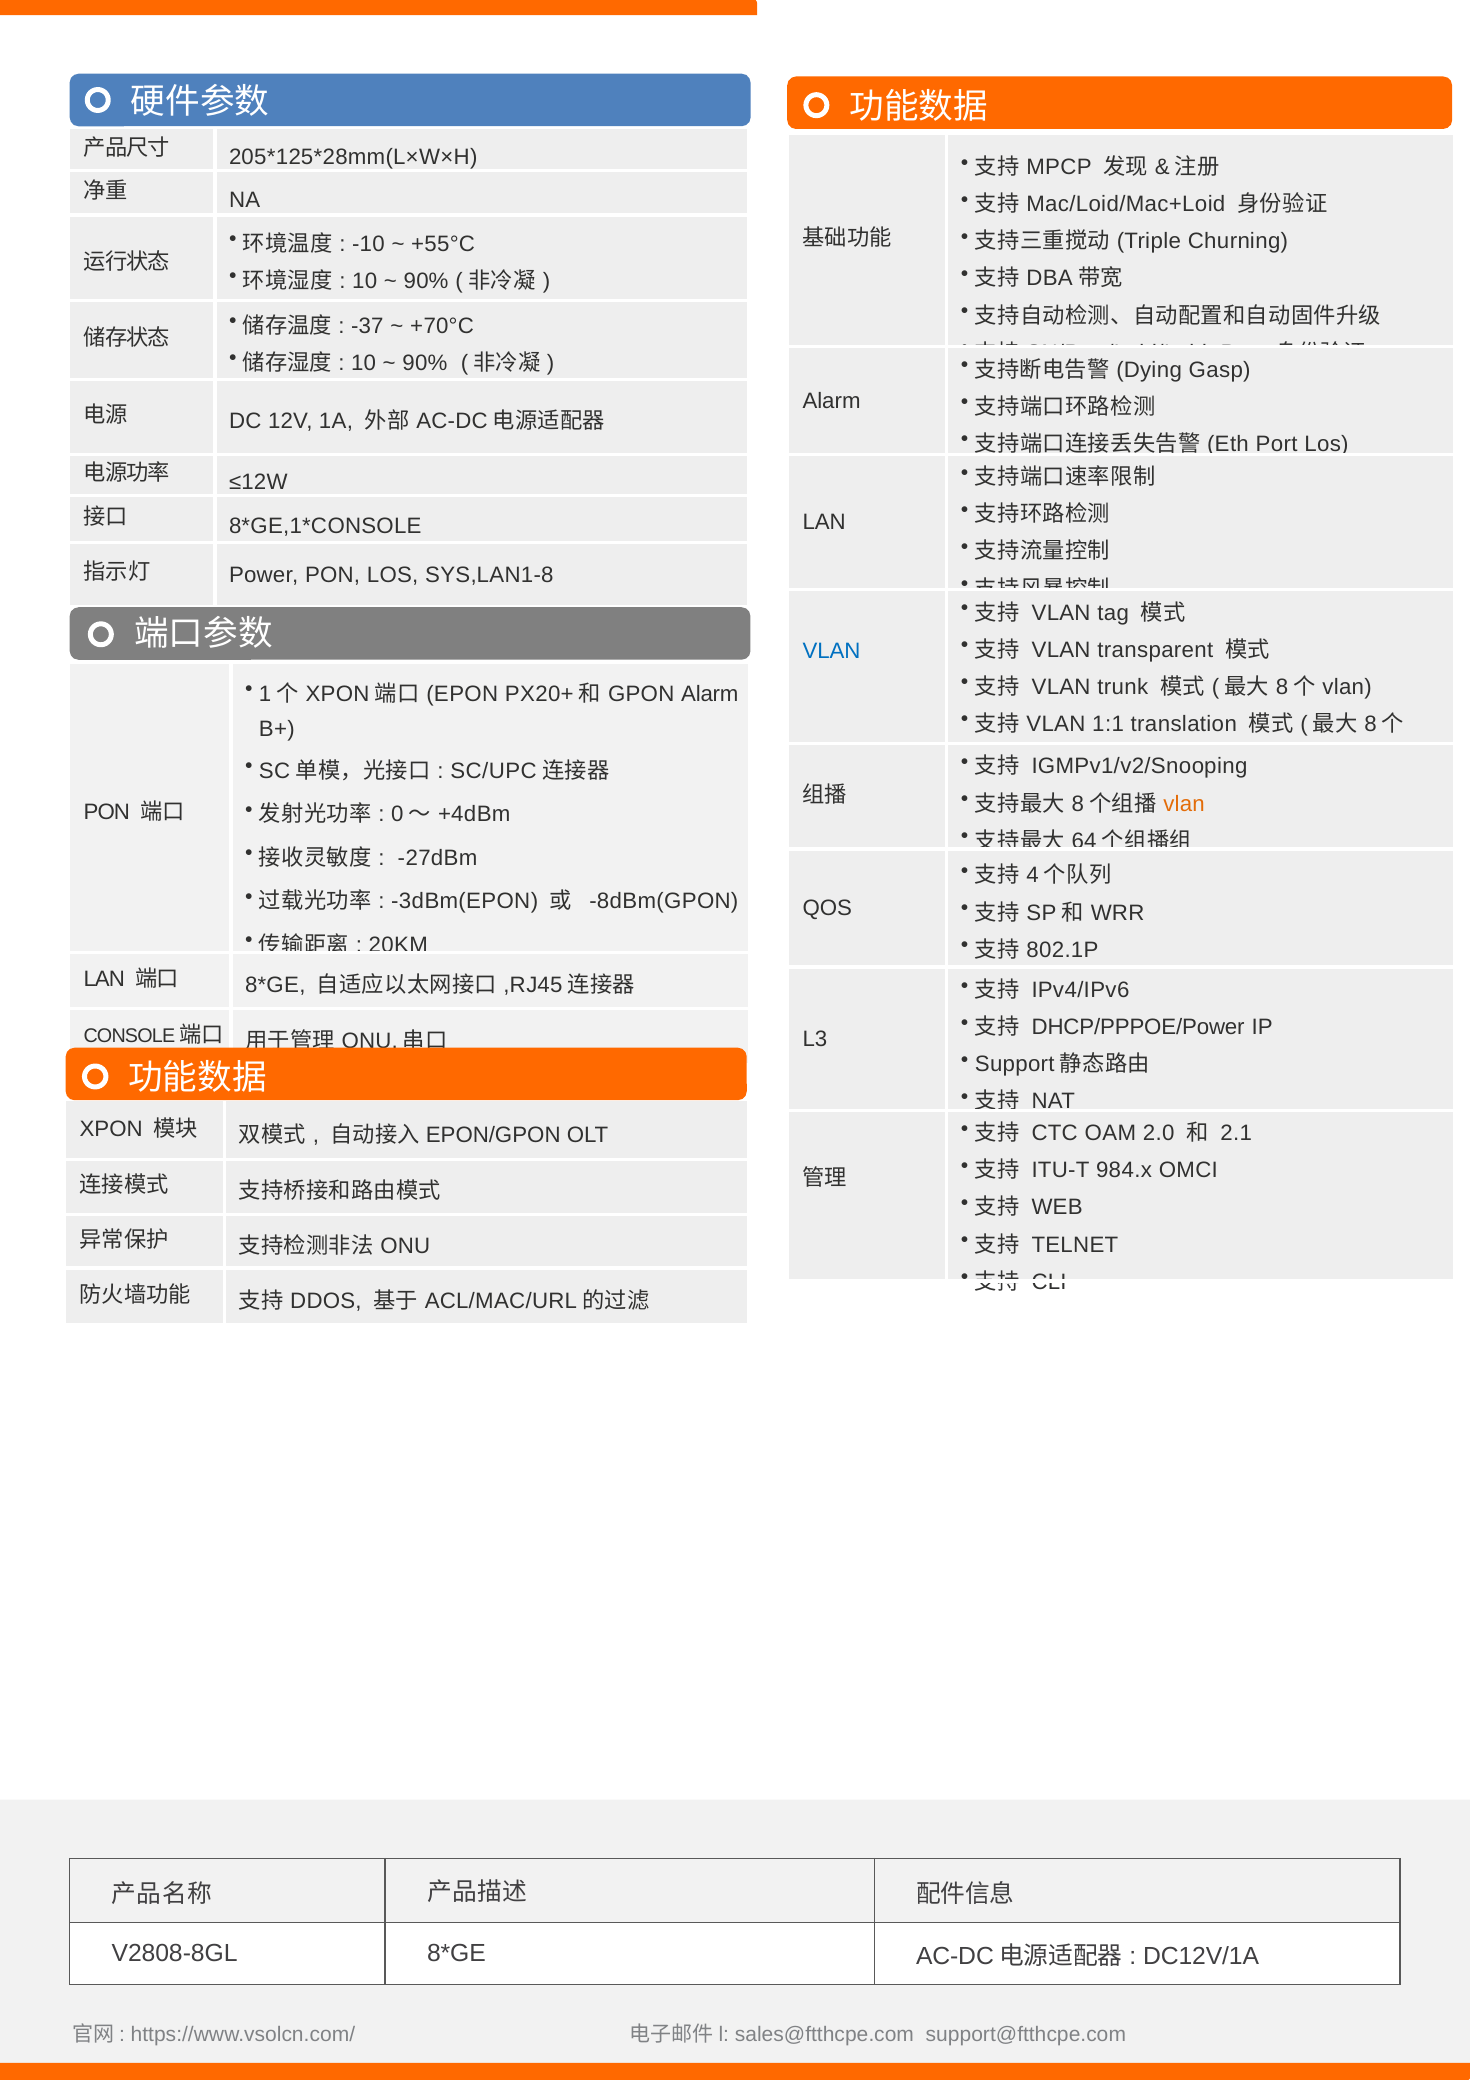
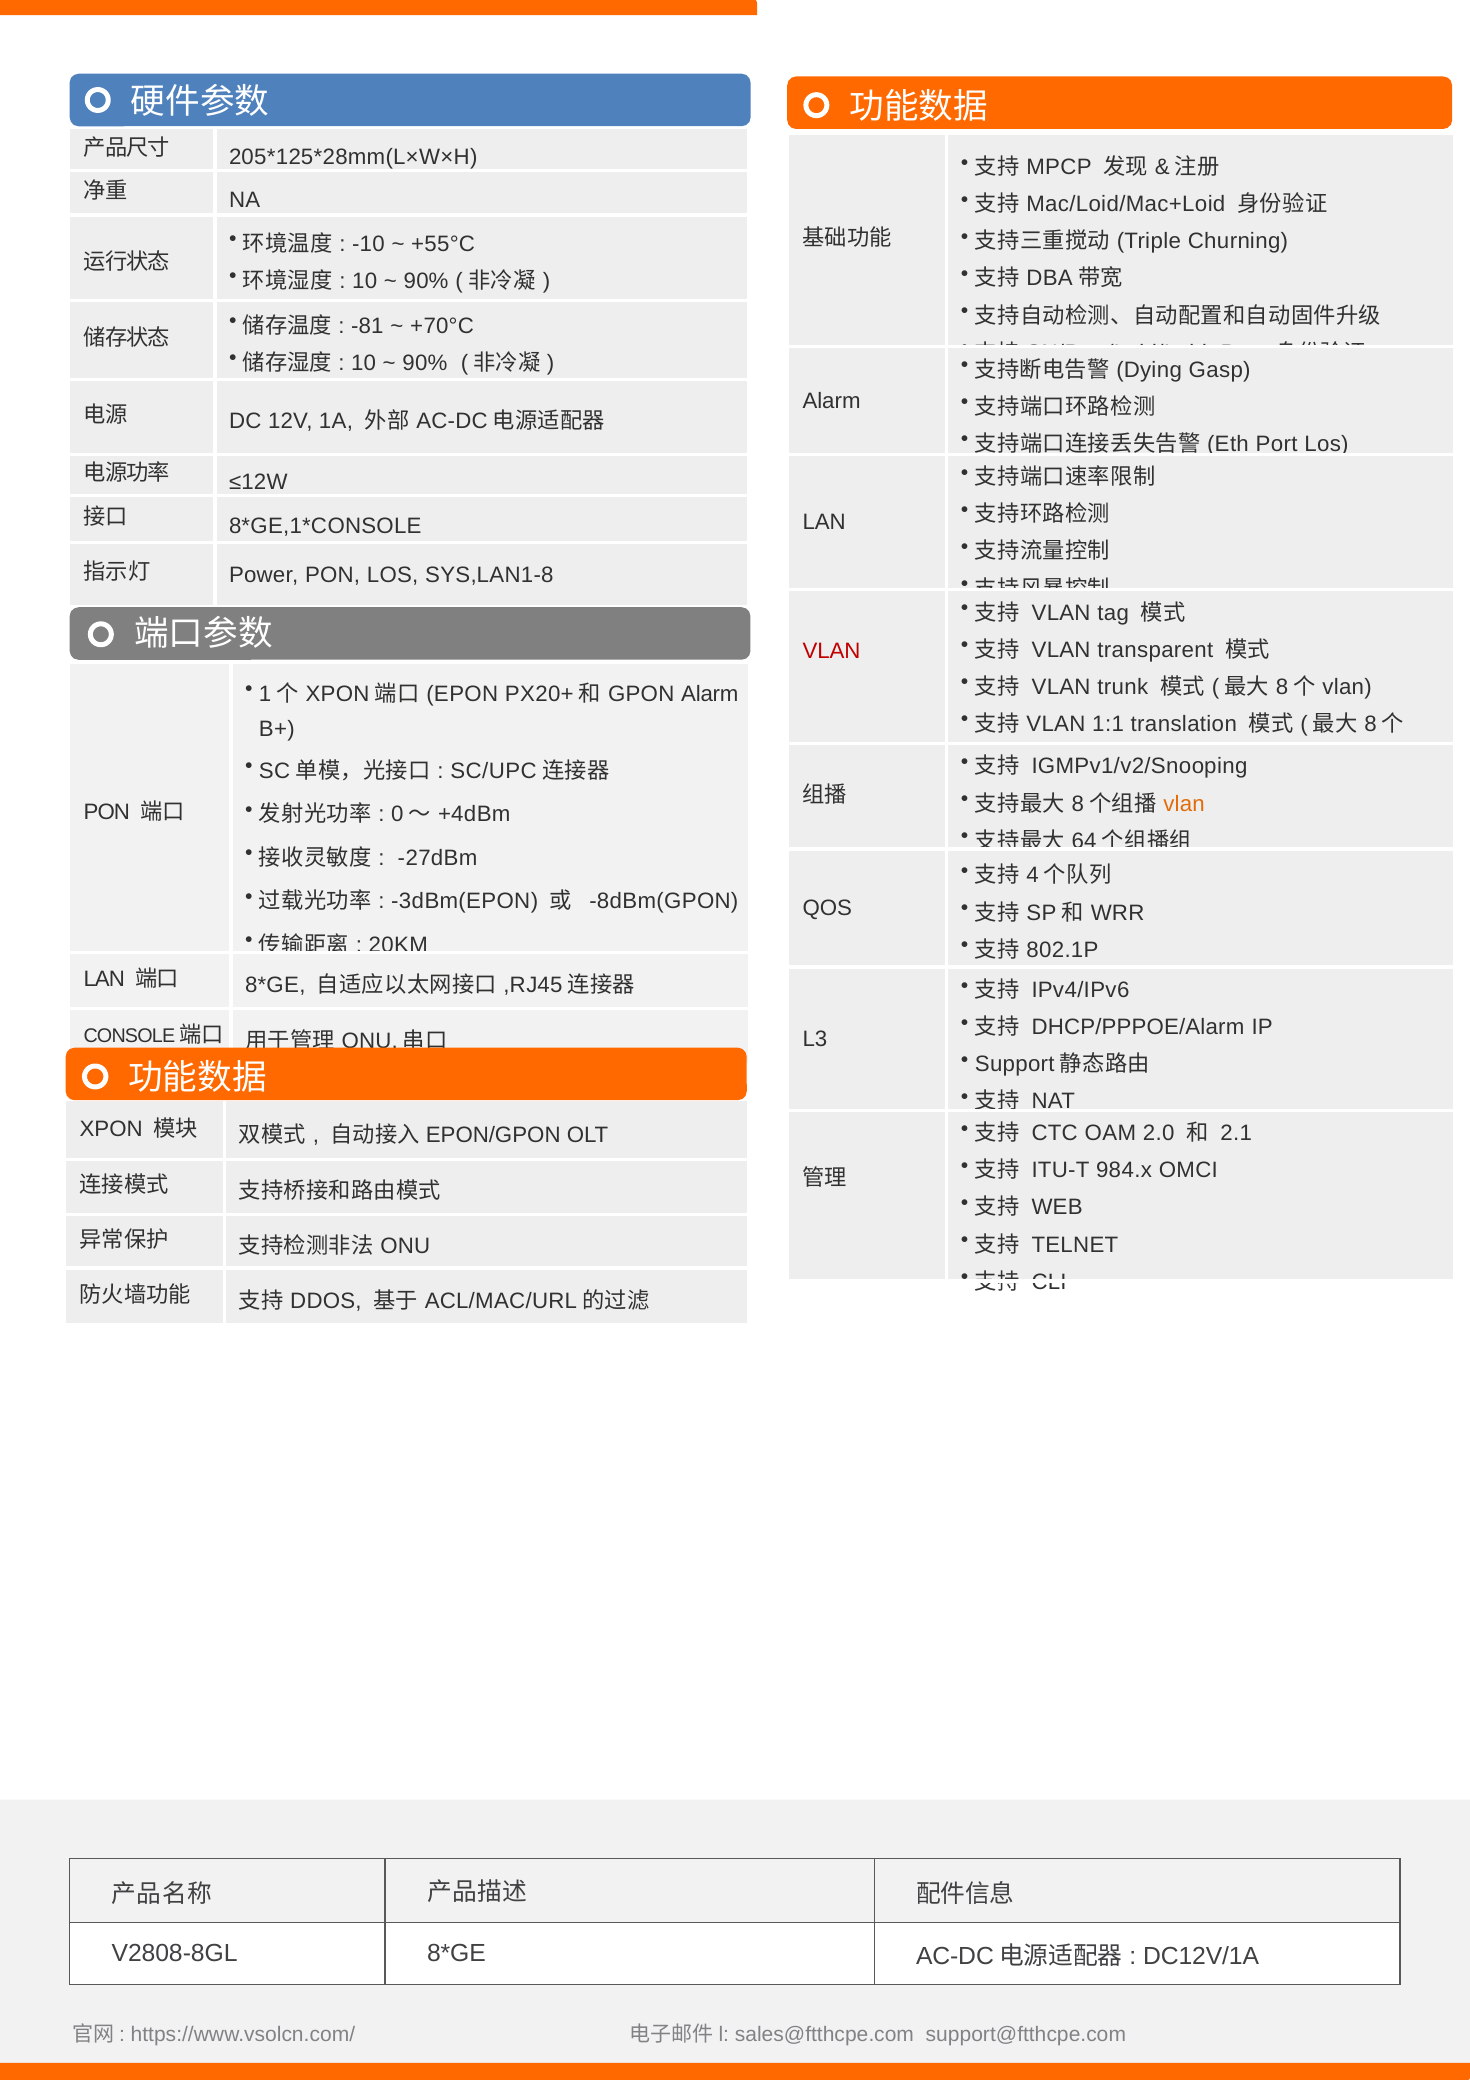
-37: -37 -> -81 (367, 326)
VLAN colour: blue -> red (832, 651)
DHCP/PPPOE/Power: DHCP/PPPOE/Power -> DHCP/PPPOE/Alarm (1138, 1027)
